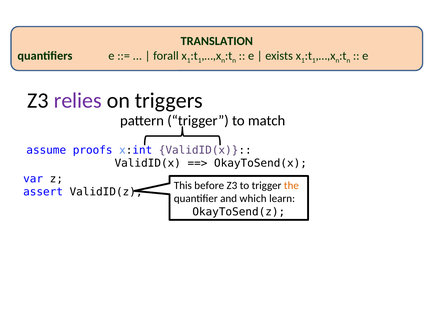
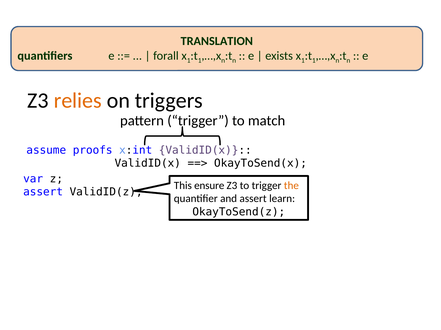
relies colour: purple -> orange (78, 101)
before: before -> ensure (209, 186)
and which: which -> assert (253, 199)
